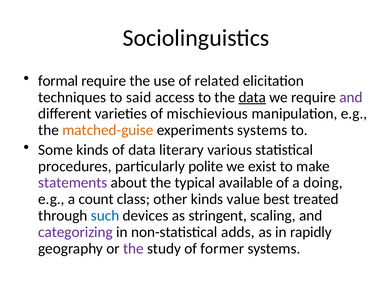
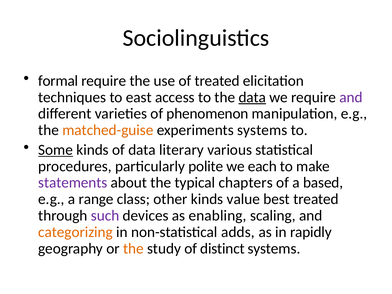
of related: related -> treated (217, 81)
said: said -> east (139, 97)
mischievious: mischievious -> phenomenon (207, 114)
Some underline: none -> present (56, 150)
exist: exist -> each (262, 166)
available: available -> chapters (246, 183)
doing: doing -> based (323, 183)
count: count -> range (96, 199)
such colour: blue -> purple (105, 216)
stringent: stringent -> enabling (218, 216)
categorizing colour: purple -> orange (76, 232)
the colour: purple -> orange (133, 249)
former: former -> distinct (222, 249)
